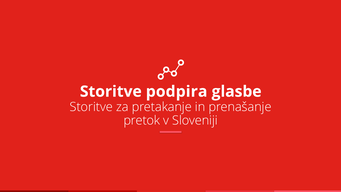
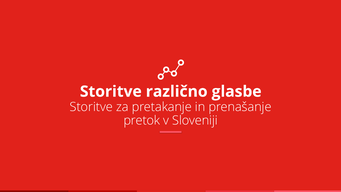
podpira: podpira -> različno (177, 91)
